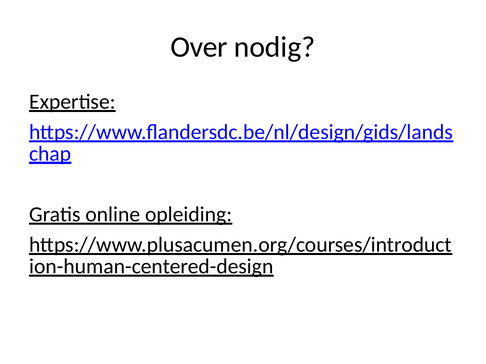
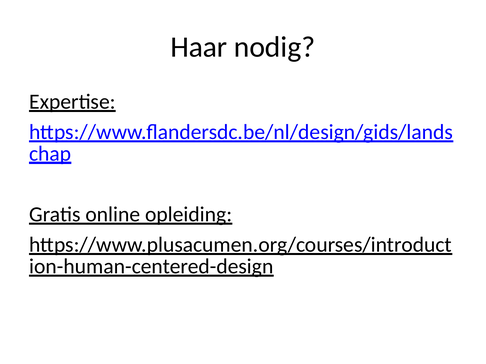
Over: Over -> Haar (199, 47)
